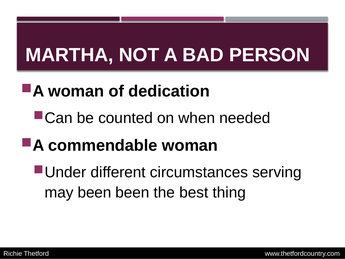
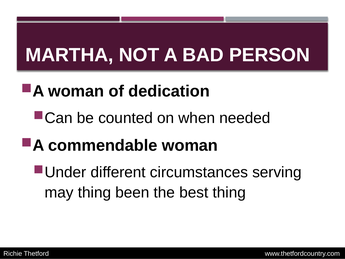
may been: been -> thing (94, 192)
